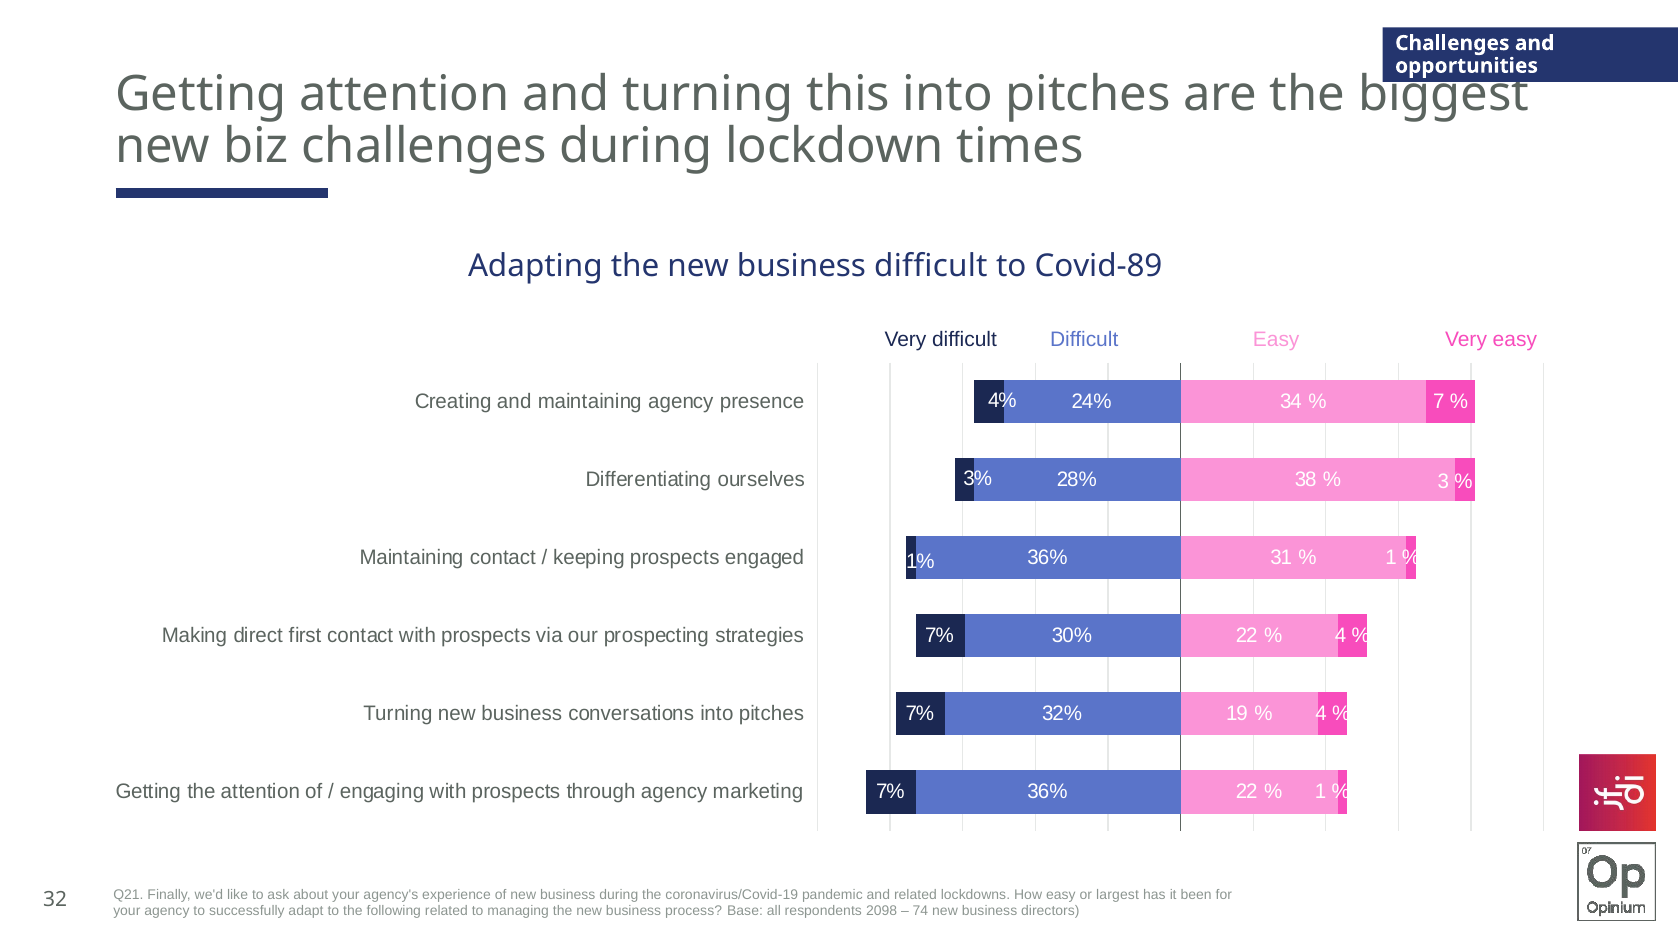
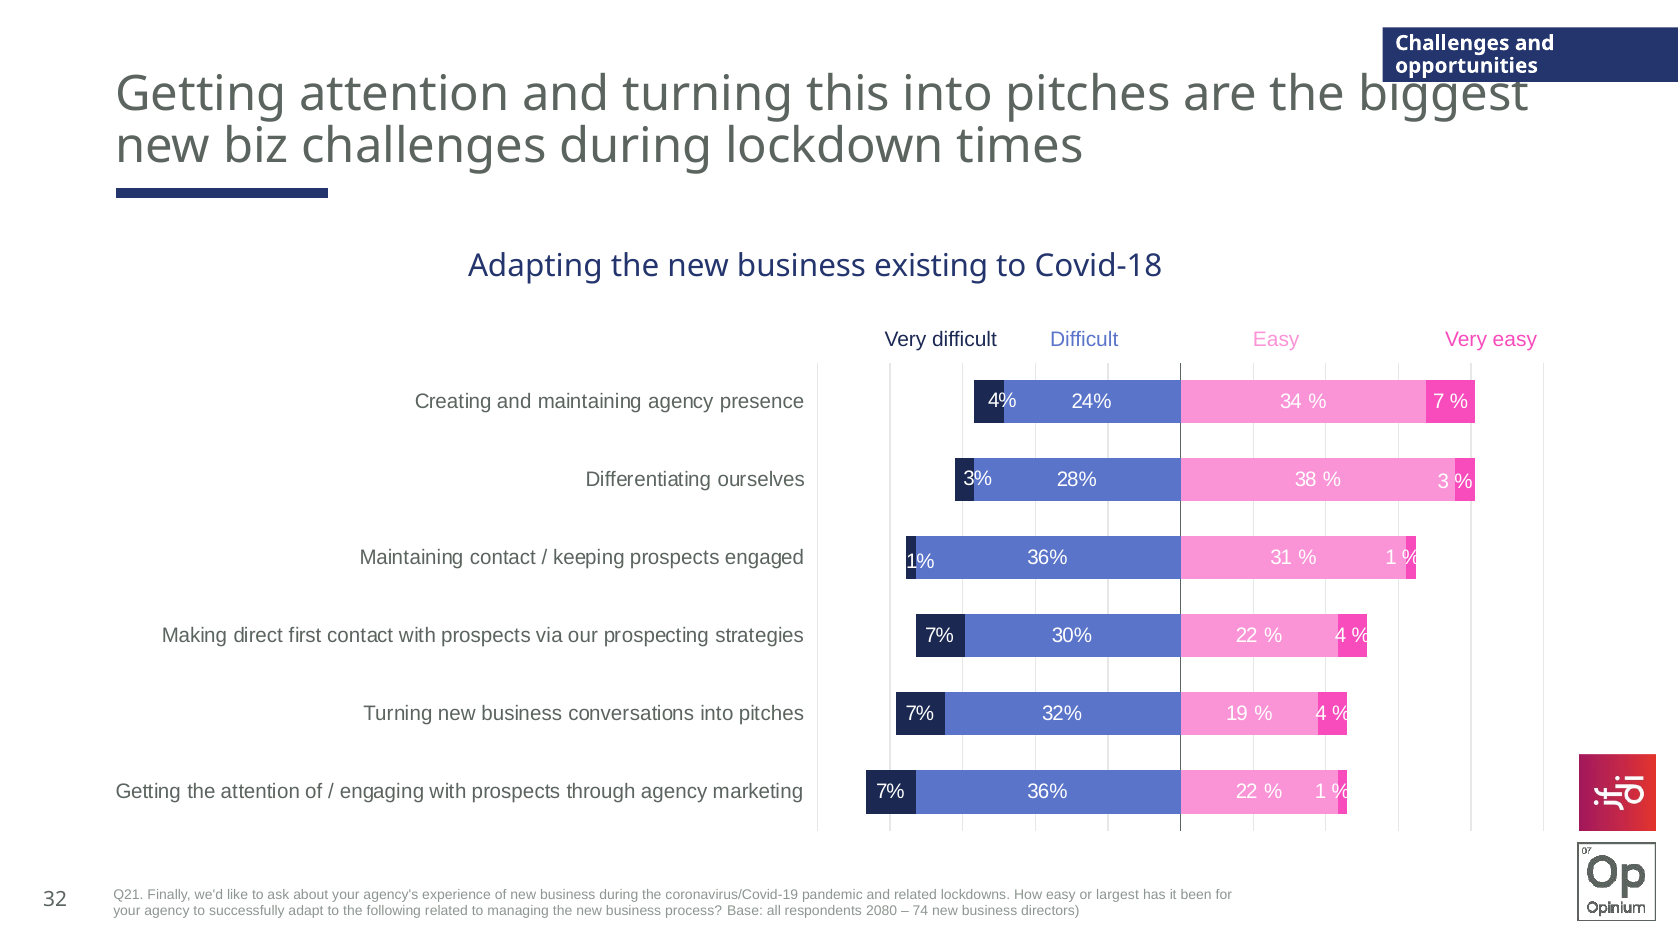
business difficult: difficult -> existing (931, 266)
Covid-89: Covid-89 -> Covid-18 (1099, 266)
2098: 2098 -> 2080 (882, 911)
